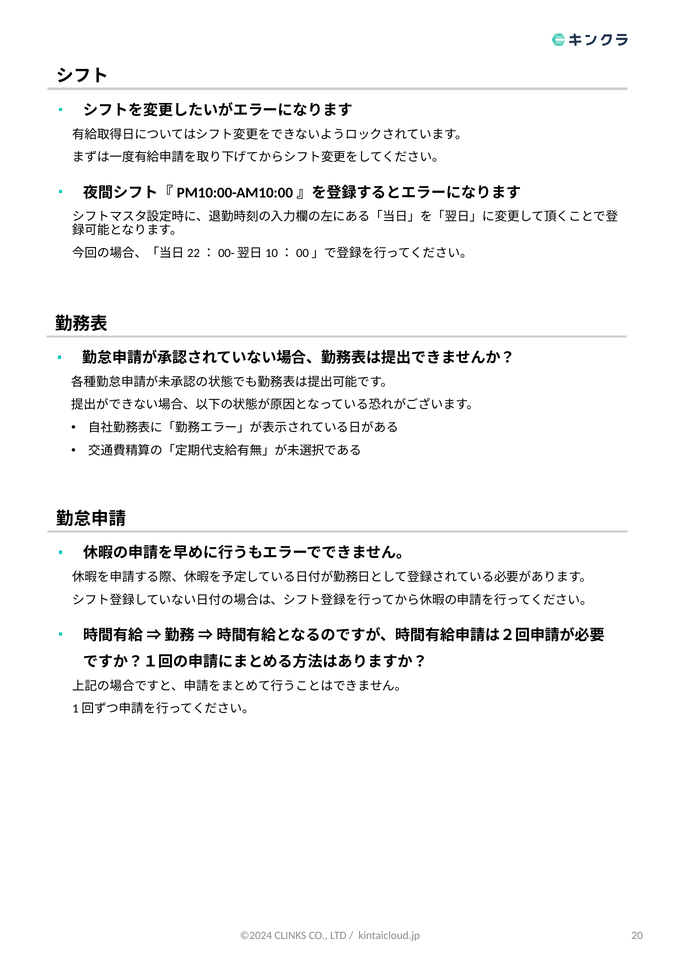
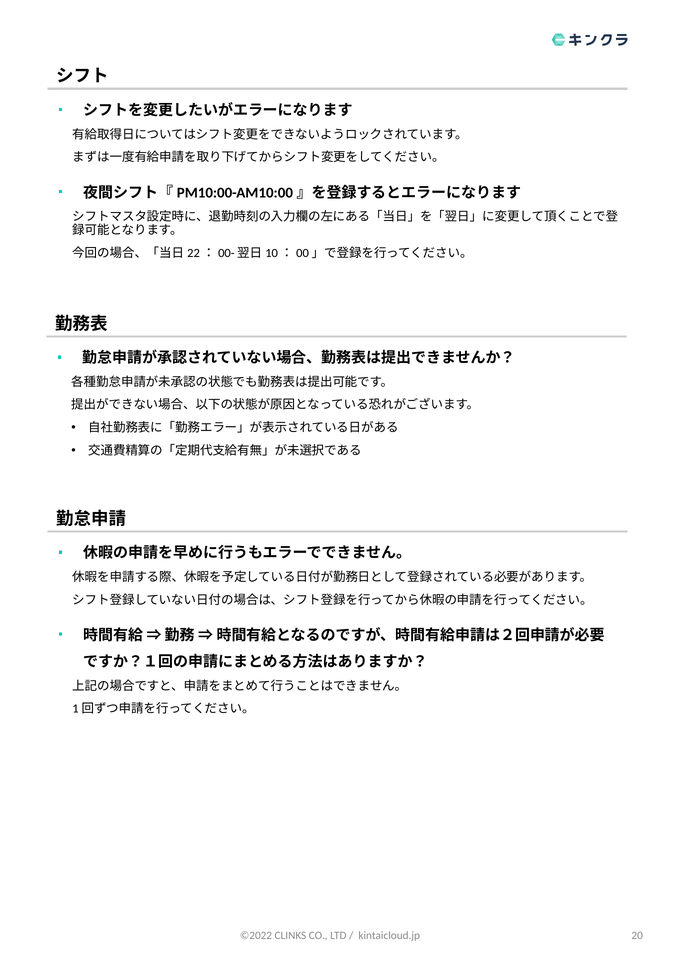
©2024: ©2024 -> ©2022 (256, 936)
